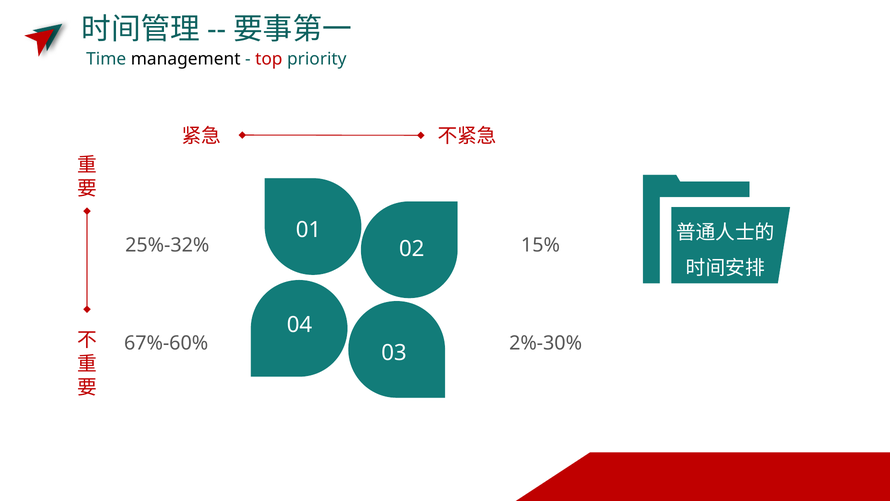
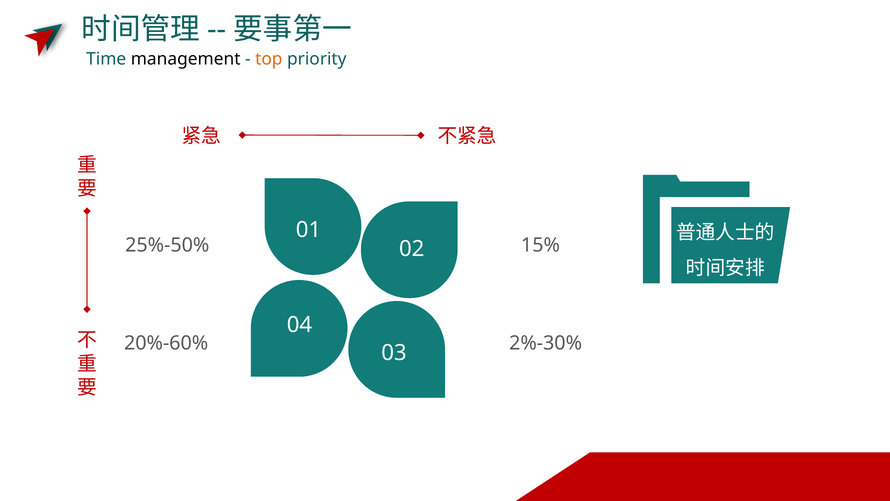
top colour: red -> orange (269, 59)
25%-32%: 25%-32% -> 25%-50% (167, 245)
67%-60%: 67%-60% -> 20%-60% (166, 343)
